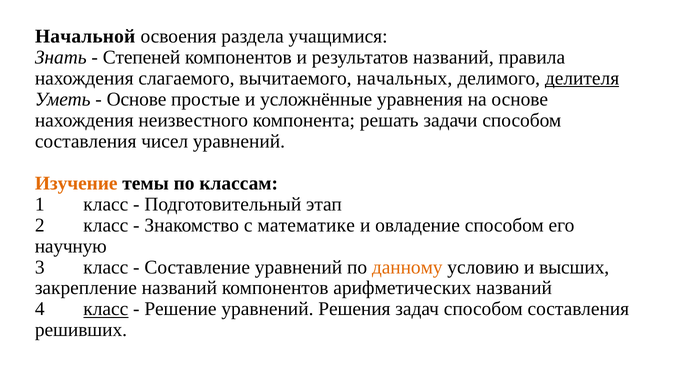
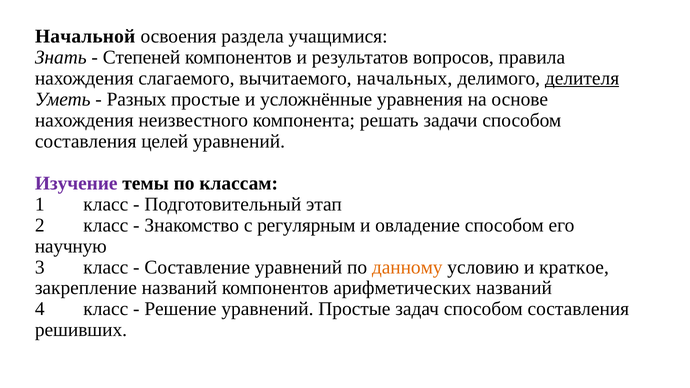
результатов названий: названий -> вопросов (453, 57)
Основе: Основе -> Разных (136, 99)
чисел: чисел -> целей (165, 141)
Изучение colour: orange -> purple (76, 183)
математике: математике -> регулярным (306, 225)
высших: высших -> краткое (574, 267)
класс underline: present -> none (106, 309)
уравнений Решения: Решения -> Простые (354, 309)
